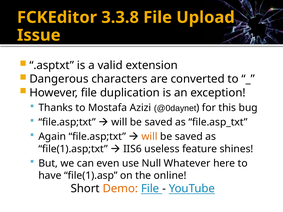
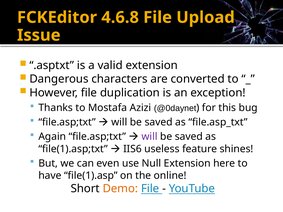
3.3.8: 3.3.8 -> 4.6.8 (120, 17)
will colour: orange -> purple (150, 137)
Null Whatever: Whatever -> Extension (187, 164)
